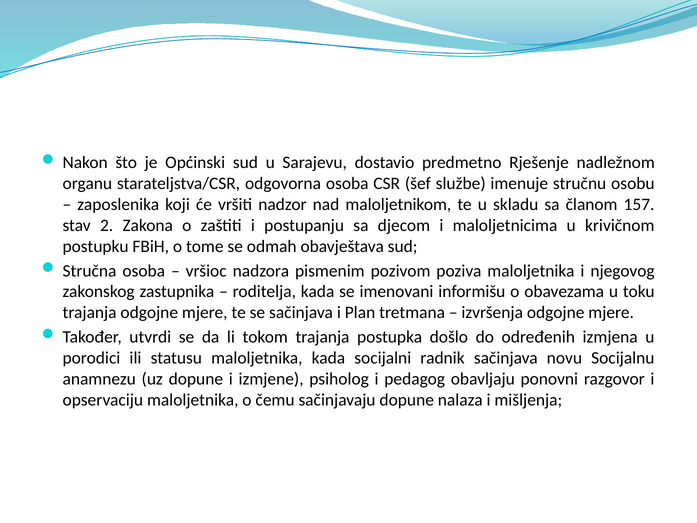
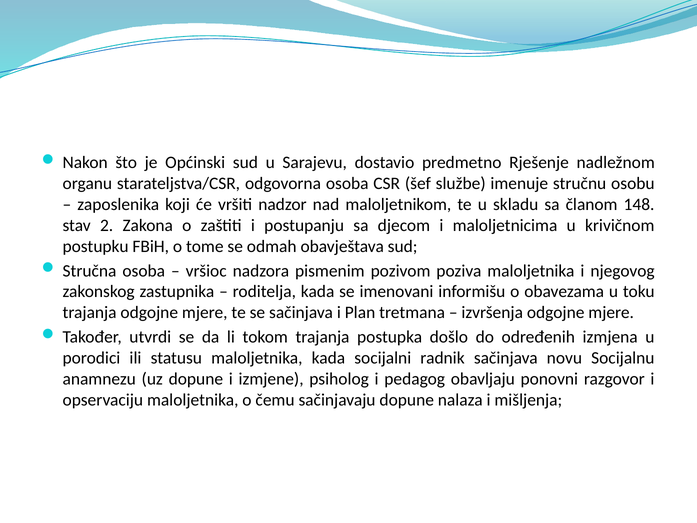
157: 157 -> 148 (639, 204)
